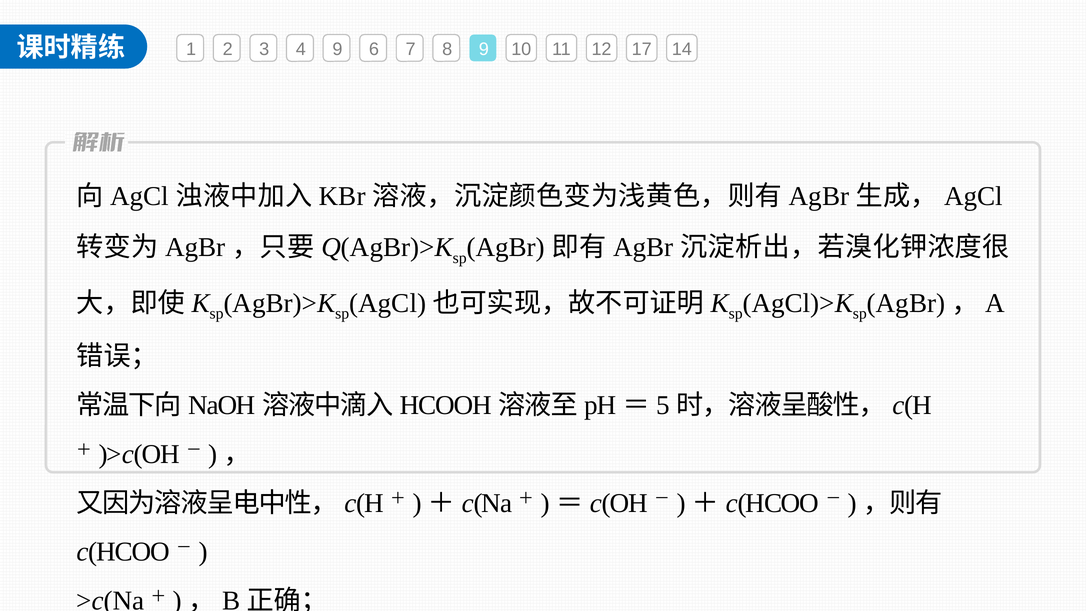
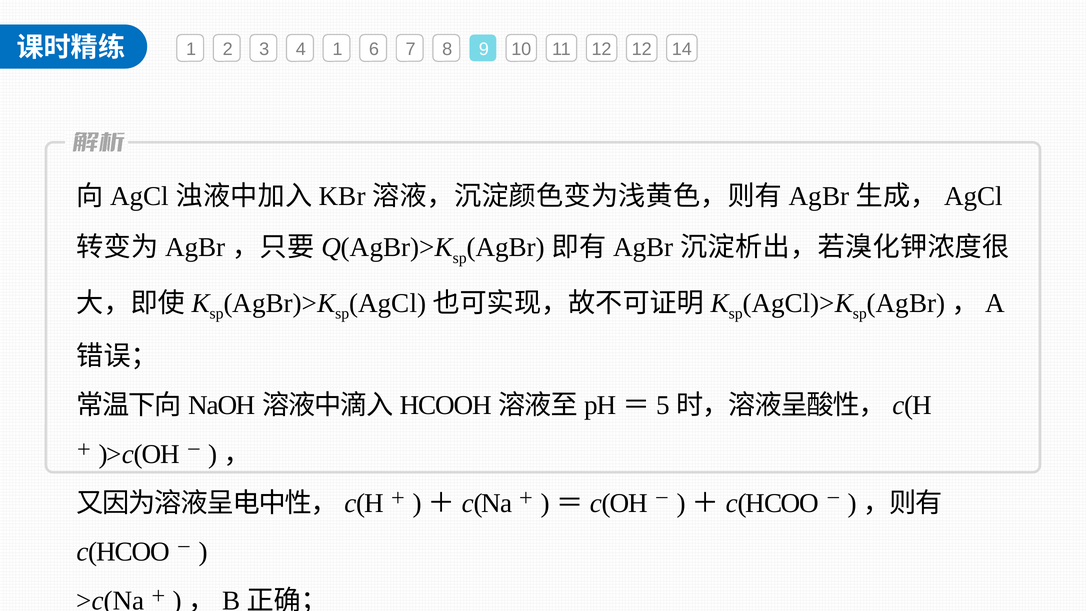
4 9: 9 -> 1 (337, 49)
12 17: 17 -> 12 (642, 49)
